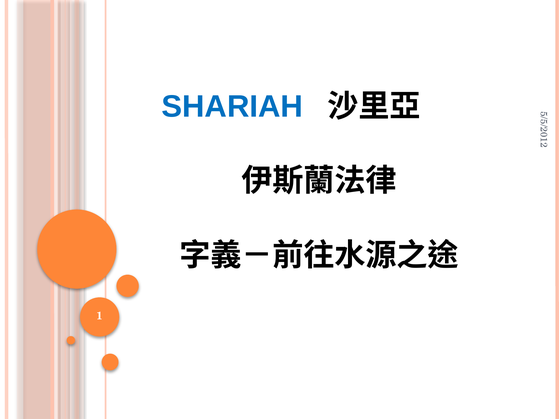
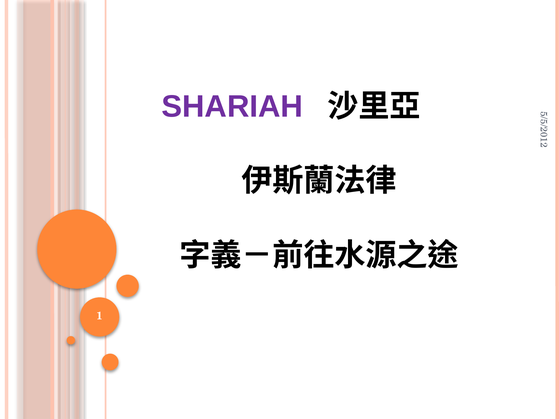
SHARIAH colour: blue -> purple (232, 107)
